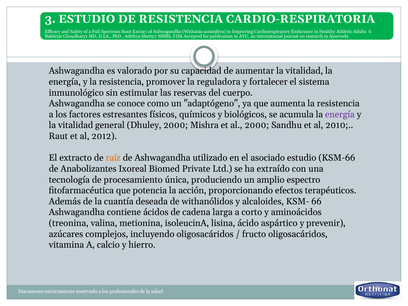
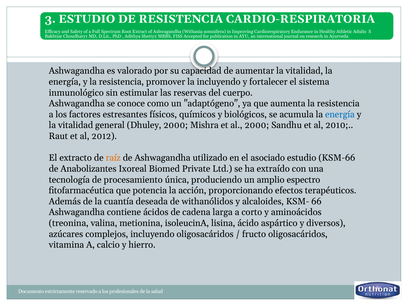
la reguladora: reguladora -> incluyendo (219, 82)
energía colour: purple -> blue (340, 114)
prevenir: prevenir -> diversos (326, 223)
